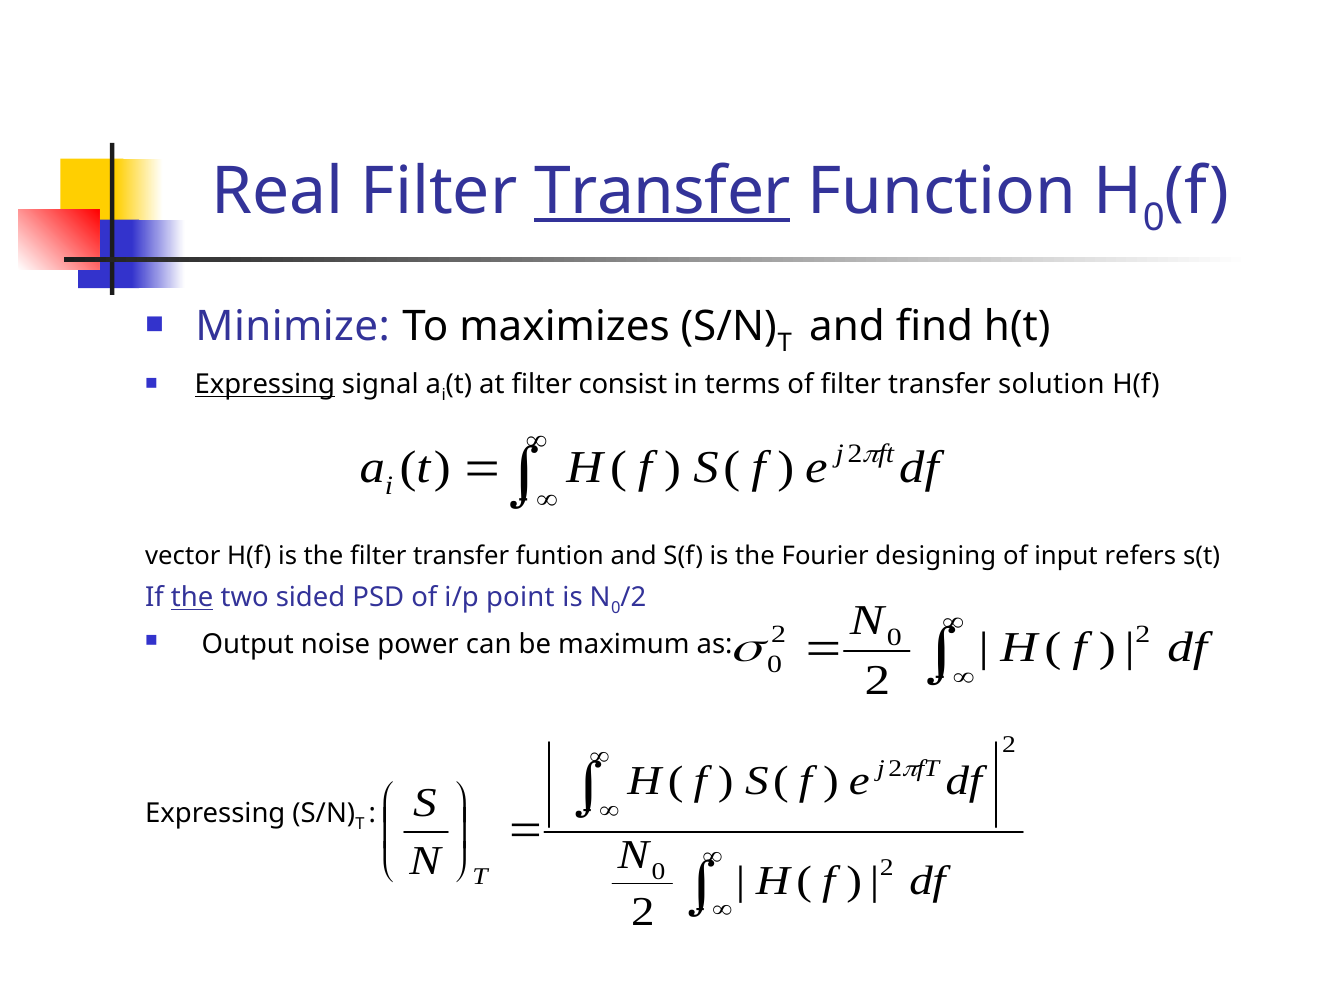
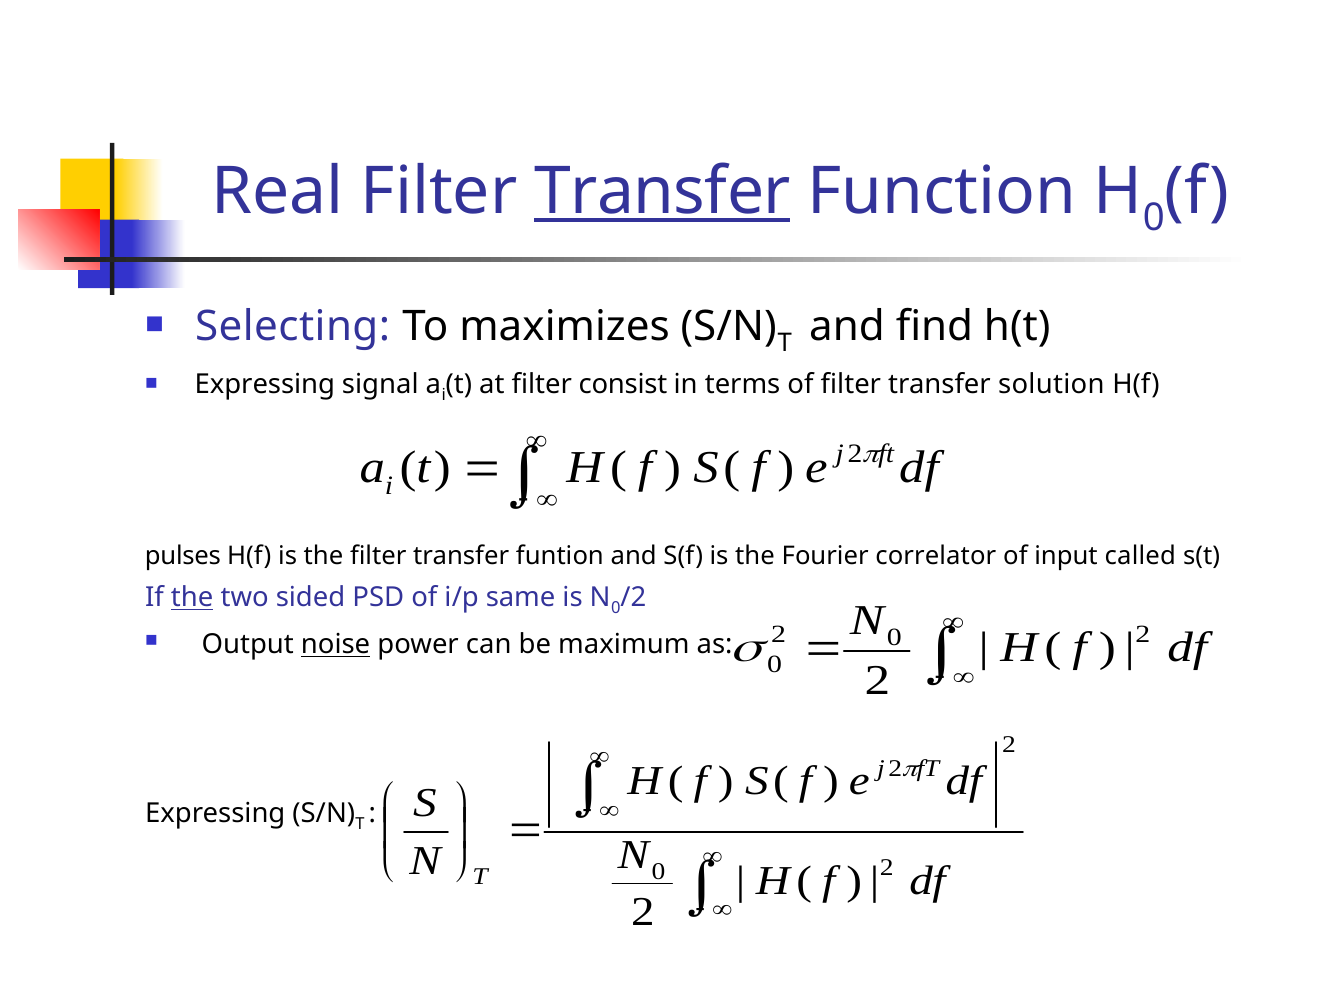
Minimize: Minimize -> Selecting (293, 327)
Expressing underline: present -> none (265, 385)
vector: vector -> pulses (183, 556)
designing: designing -> correlator (936, 556)
refers: refers -> called (1140, 556)
point: point -> same (521, 598)
noise underline: none -> present (336, 645)
